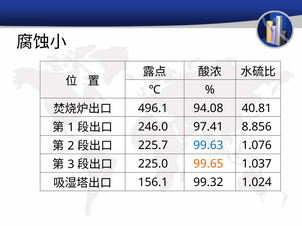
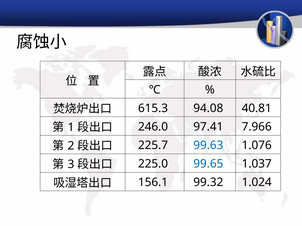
496.1: 496.1 -> 615.3 (153, 109)
8.856: 8.856 -> 7.966 (257, 127)
99.65 colour: orange -> blue (208, 164)
